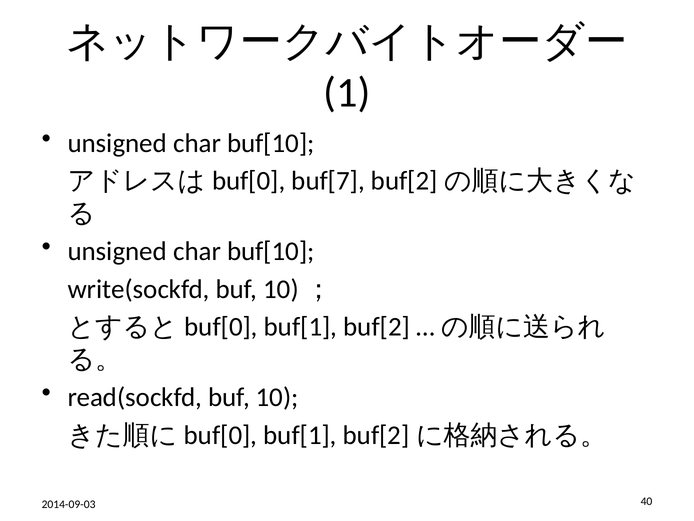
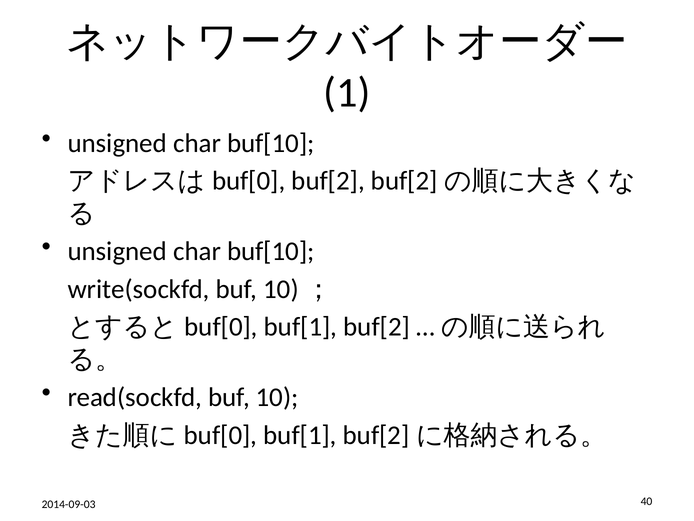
buf[7: buf[7 -> buf[2 (328, 181)
